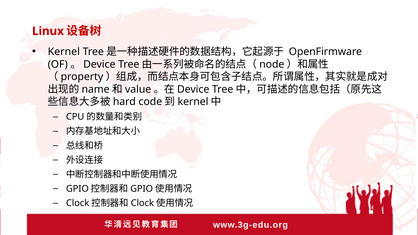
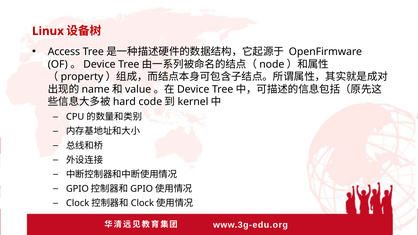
Kernel: Kernel -> Access (64, 52)
